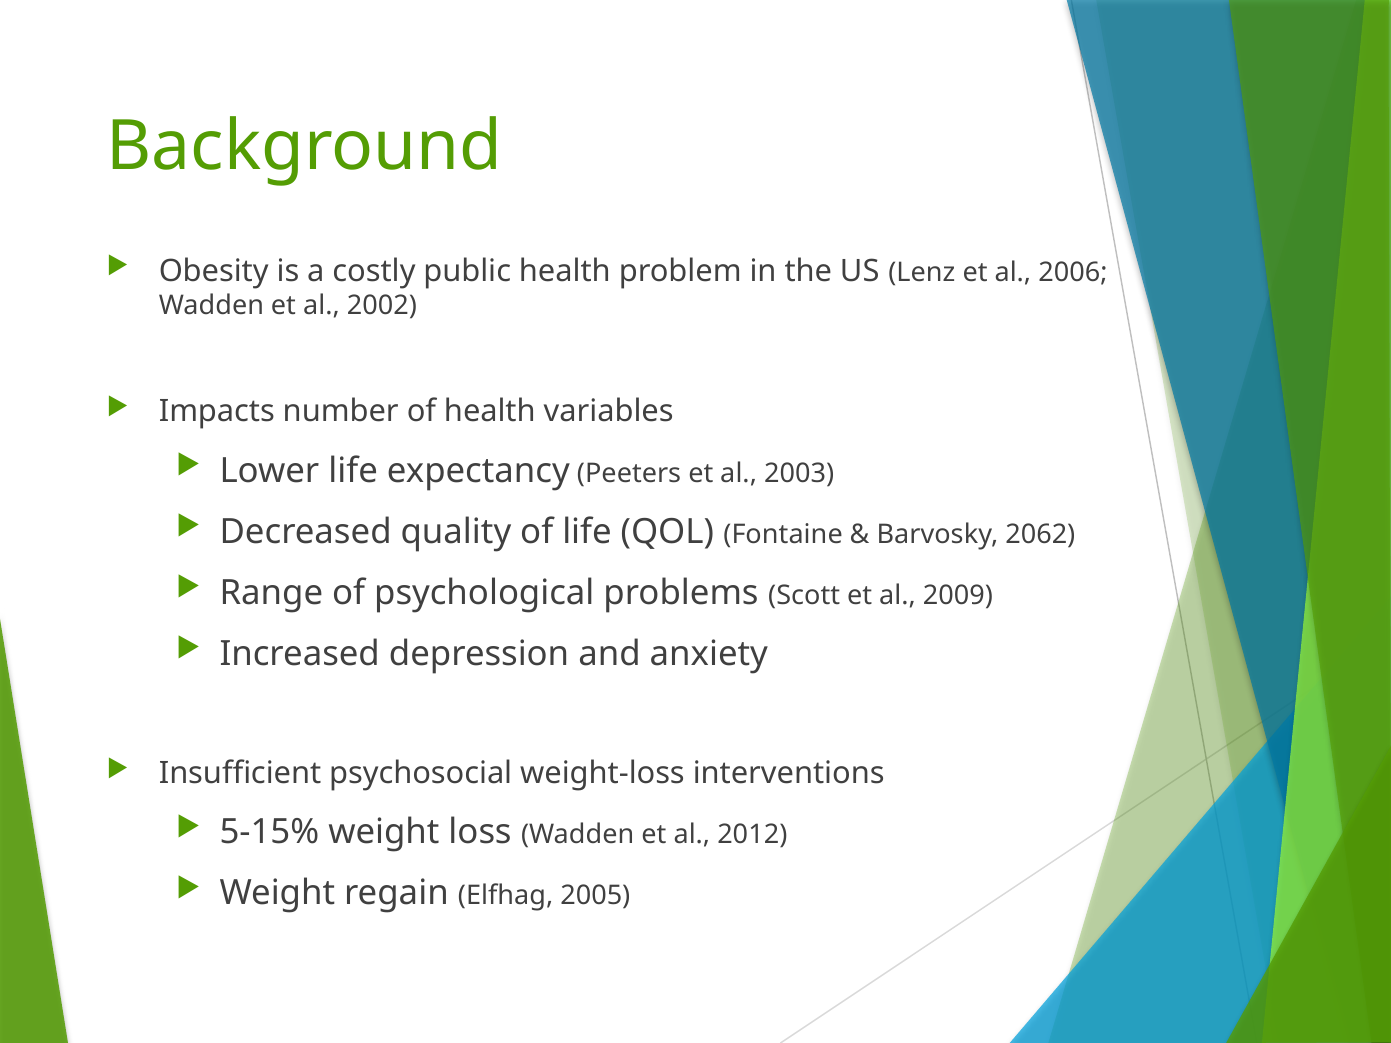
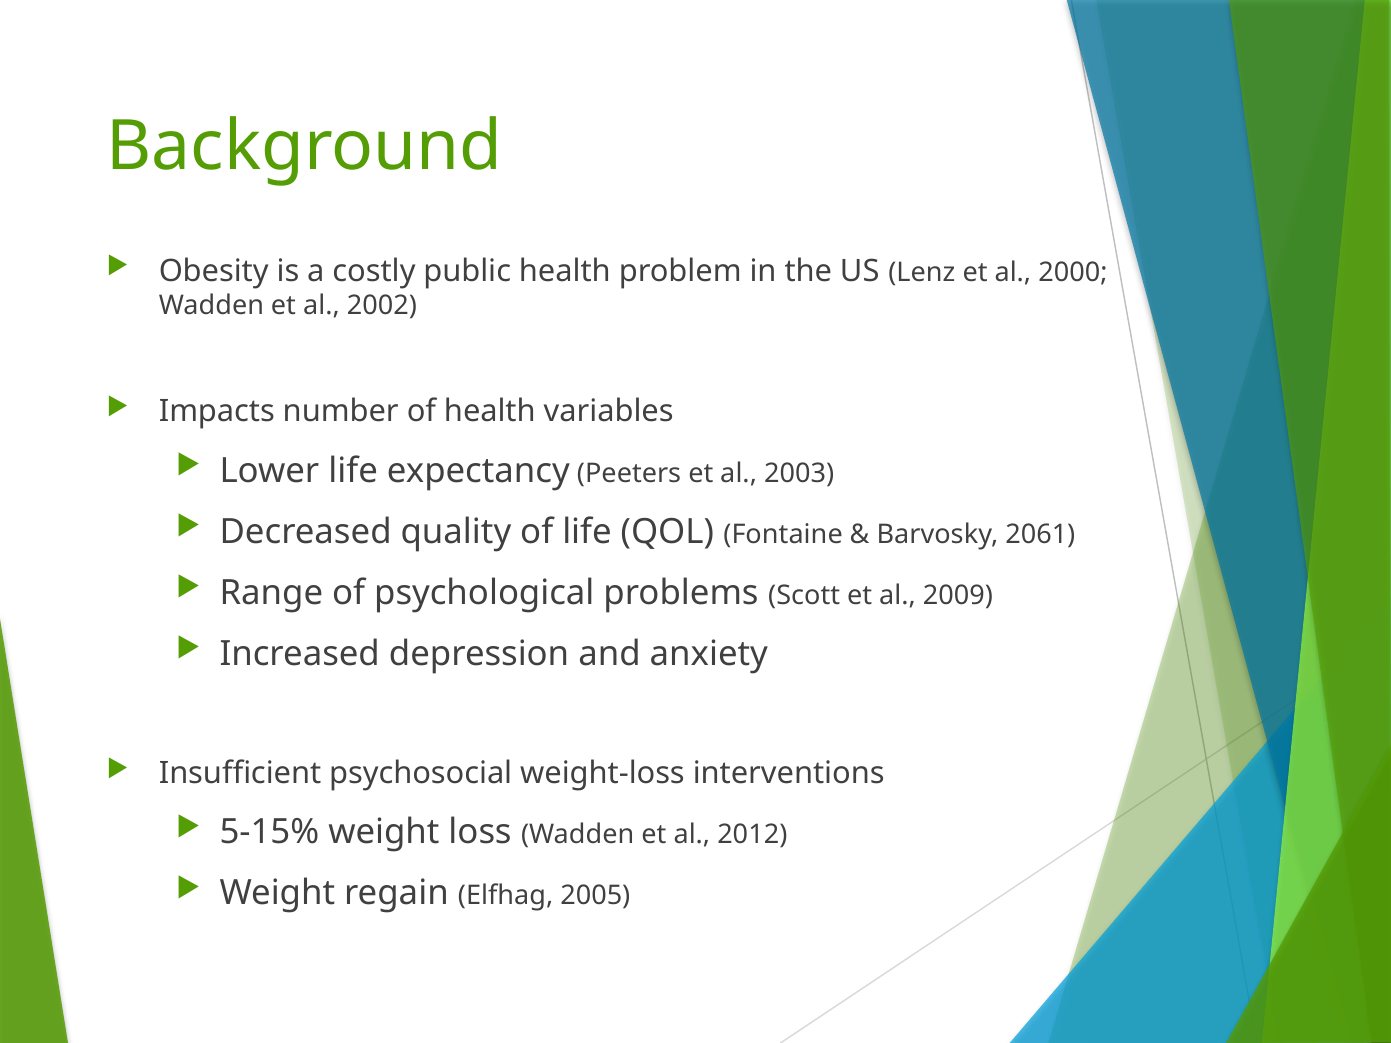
2006: 2006 -> 2000 (1073, 272)
2062: 2062 -> 2061 (1040, 534)
